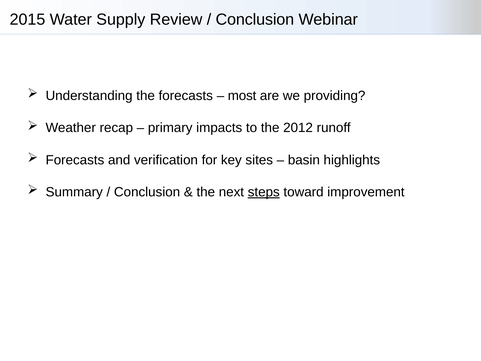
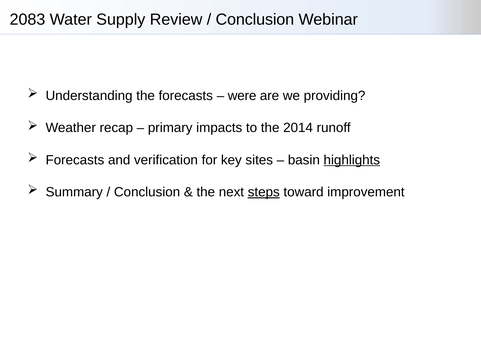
2015: 2015 -> 2083 (27, 19)
most: most -> were (242, 96)
2012: 2012 -> 2014 (298, 128)
highlights underline: none -> present (352, 160)
